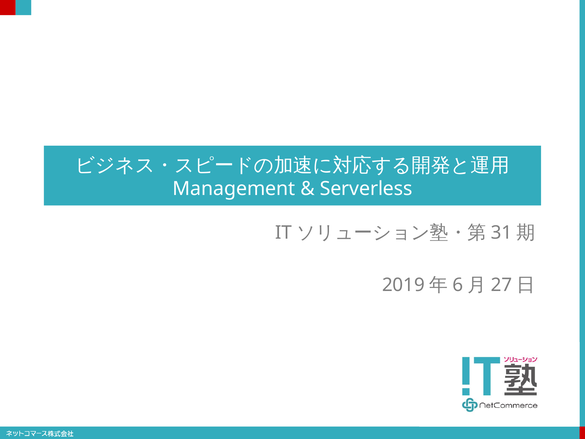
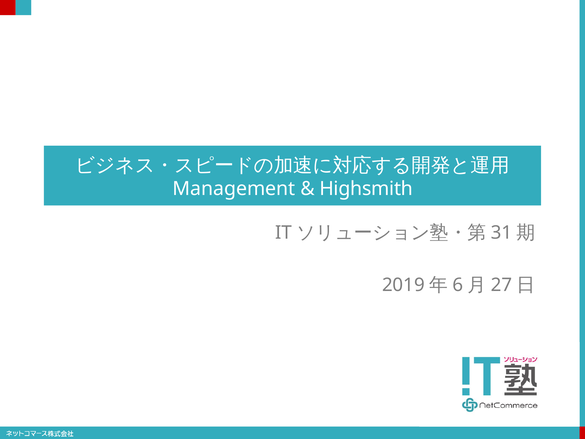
Serverless: Serverless -> Highsmith (366, 189)
